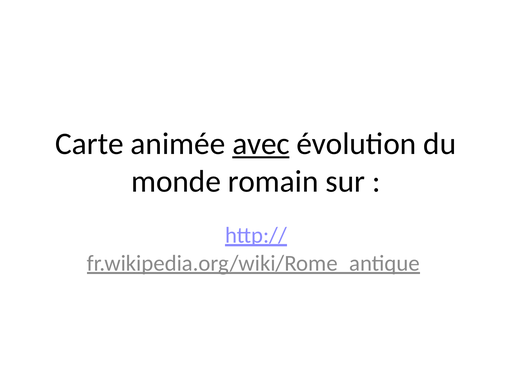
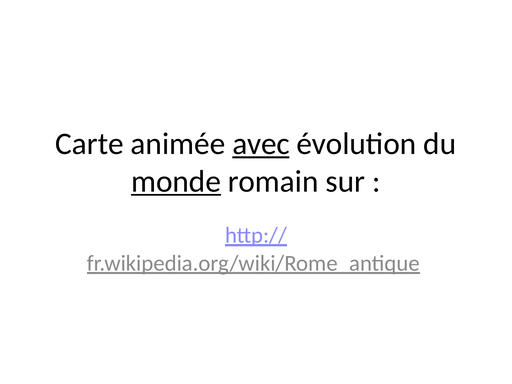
monde underline: none -> present (176, 181)
